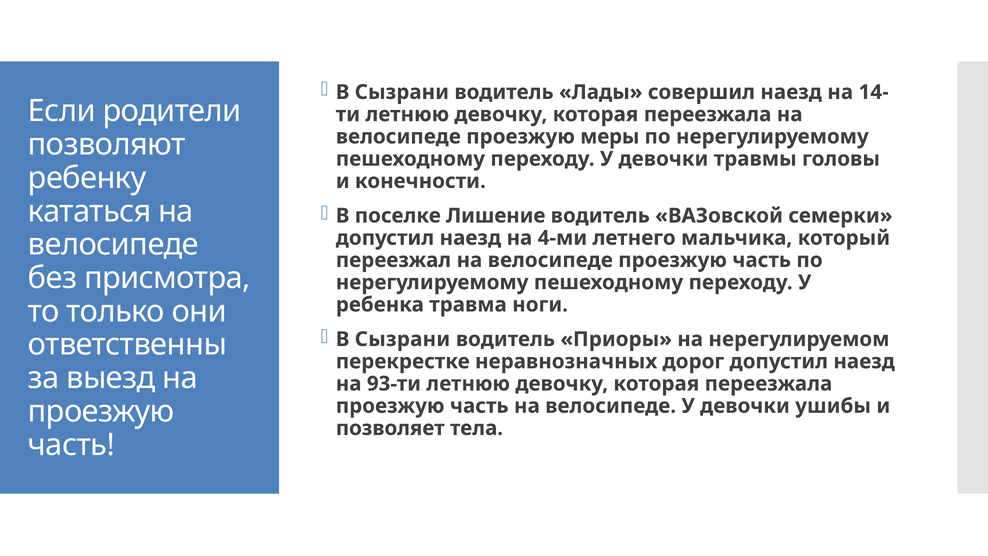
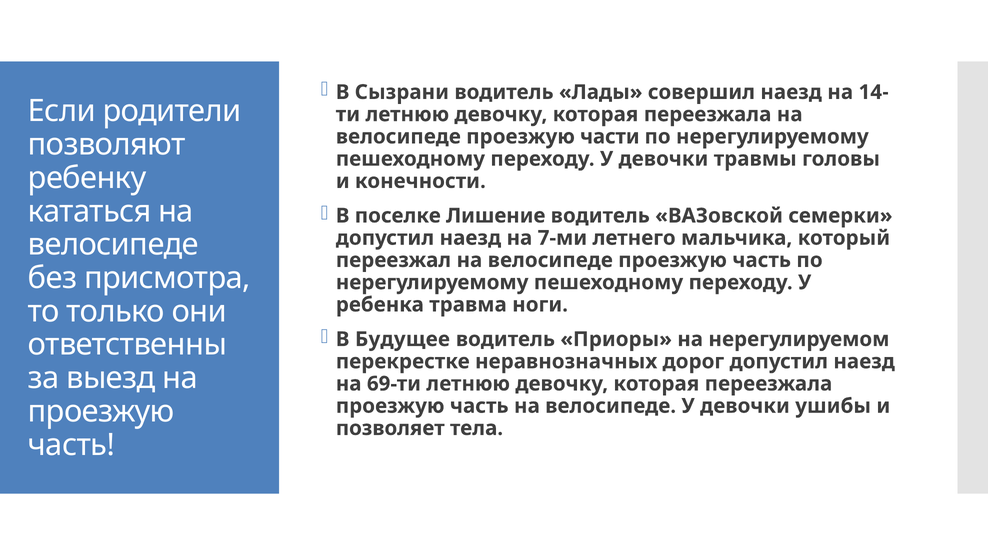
меры: меры -> части (610, 137)
4-ми: 4-ми -> 7-ми (562, 238)
Сызрани: Сызрани -> Будущее (402, 339)
93-ти: 93-ти -> 69-ти (394, 384)
